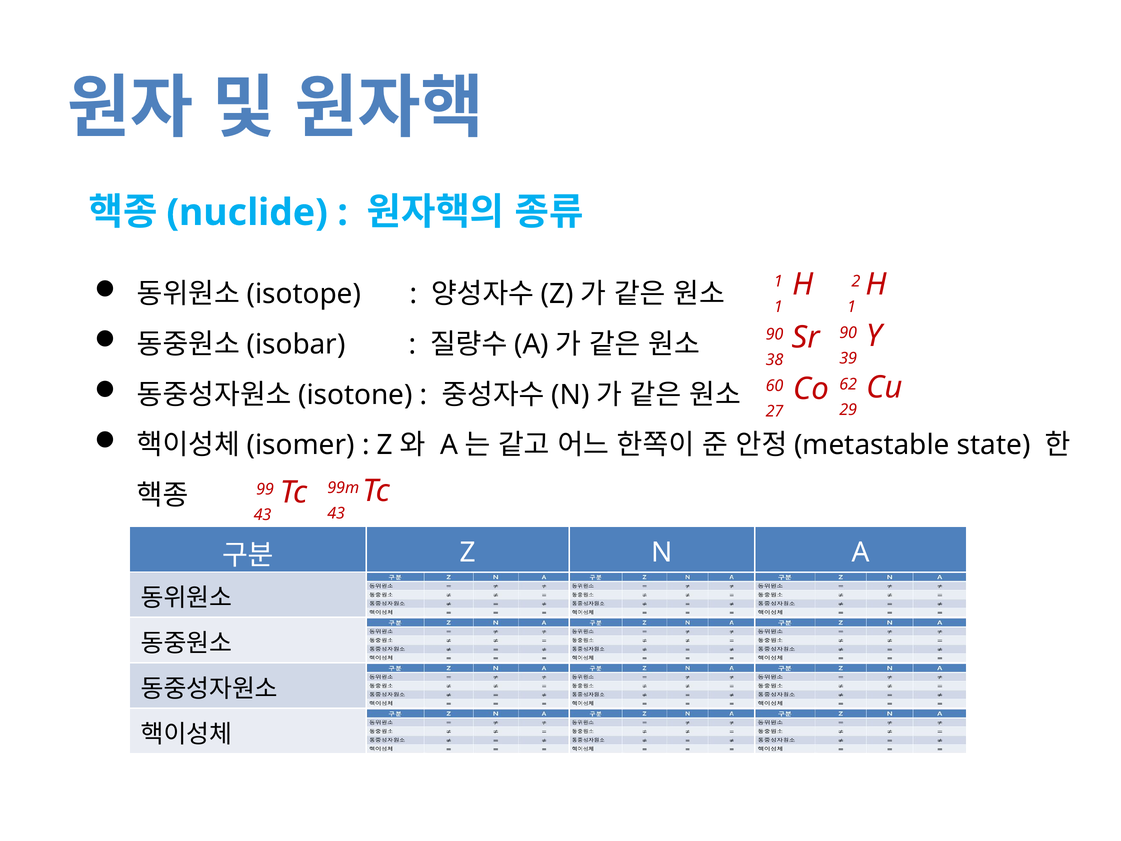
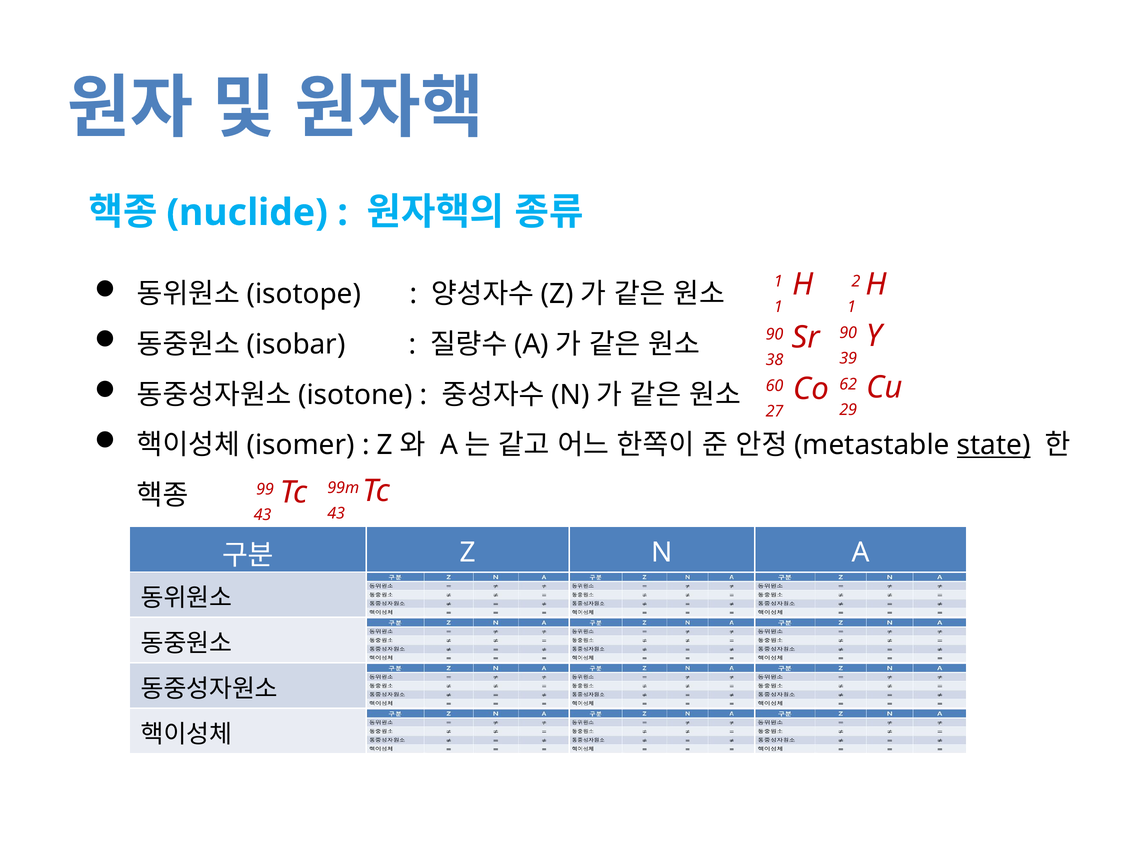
state underline: none -> present (994, 445)
